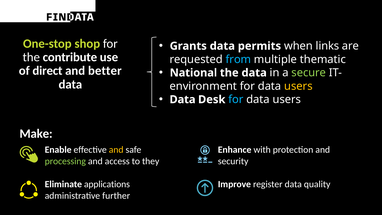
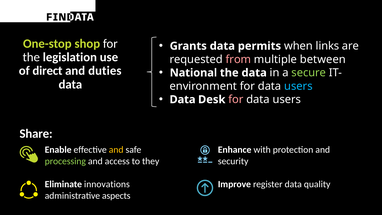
contribute: contribute -> legislation (70, 57)
from colour: light blue -> pink (238, 59)
thematic: thematic -> between (323, 59)
better: better -> duties (105, 71)
users colour: yellow -> light blue (298, 86)
for colour: light blue -> pink (236, 99)
Make: Make -> Share (36, 134)
applications: applications -> innovations (107, 184)
further: further -> aspects (116, 196)
